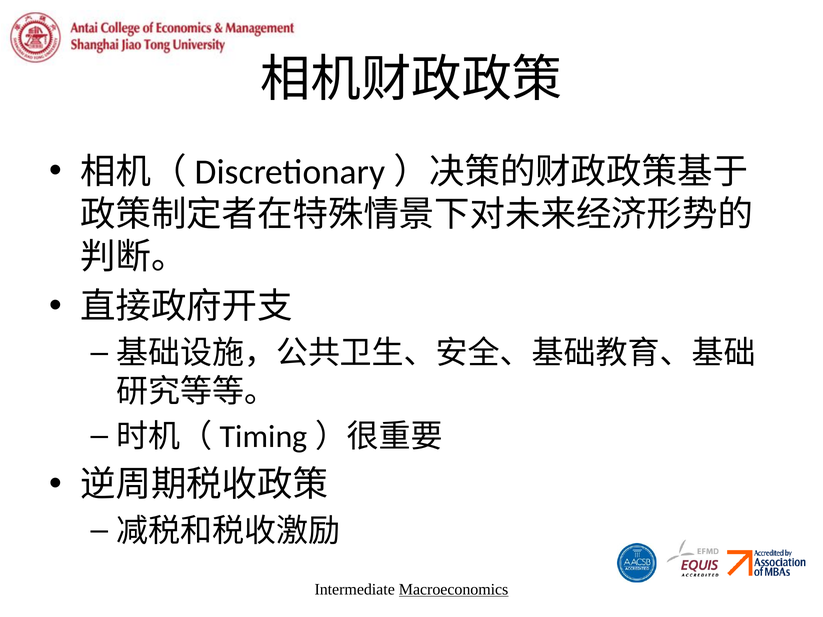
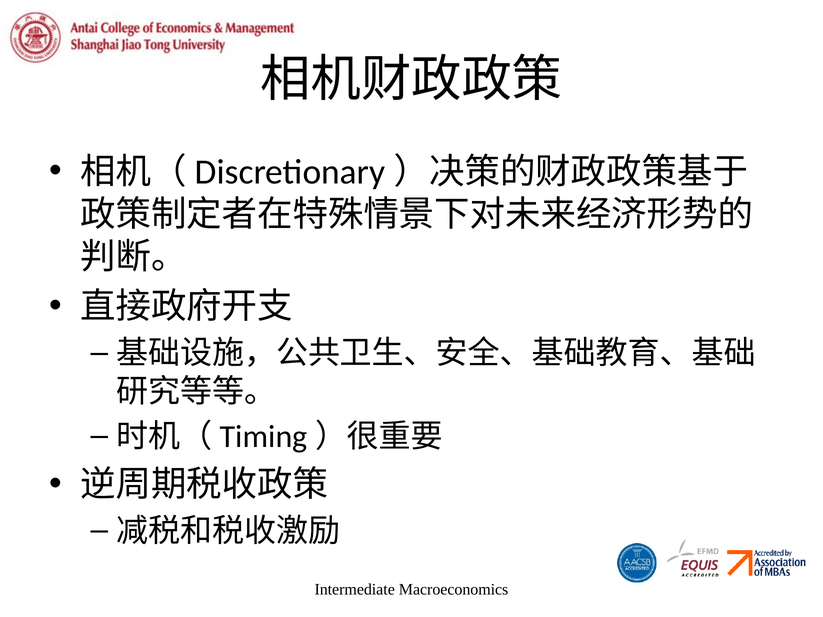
Macroeconomics underline: present -> none (454, 590)
